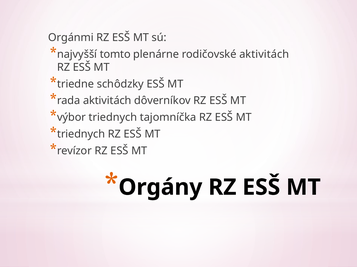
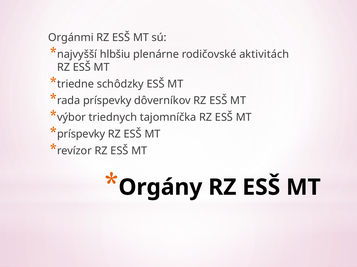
tomto: tomto -> hlbšiu (115, 54)
rada aktivitách: aktivitách -> príspevky (107, 101)
triednych: triednych -> príspevky (81, 134)
